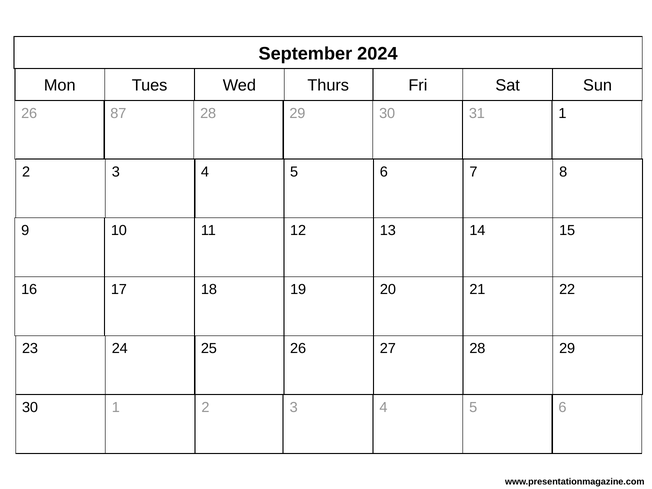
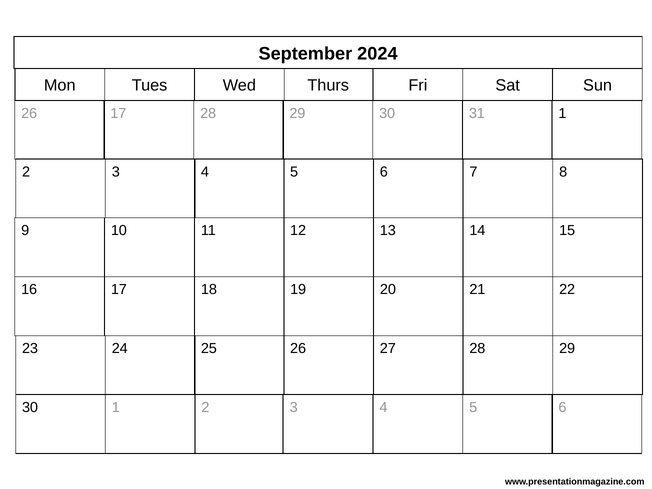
26 87: 87 -> 17 (118, 113)
